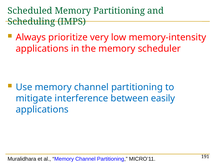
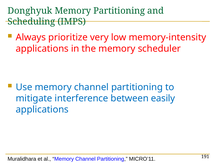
Scheduled: Scheduled -> Donghyuk (30, 11)
